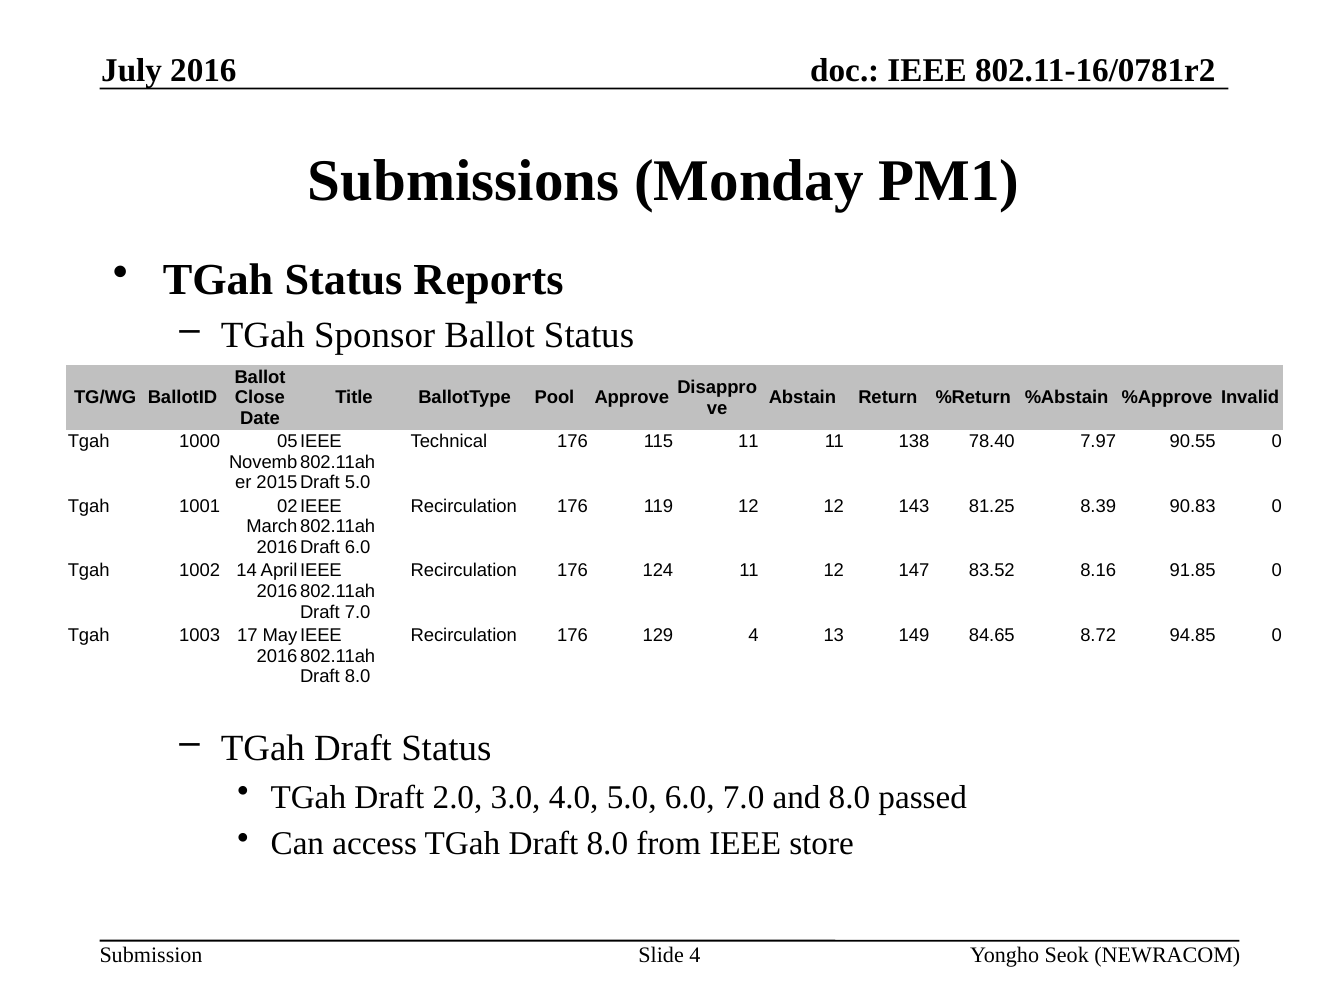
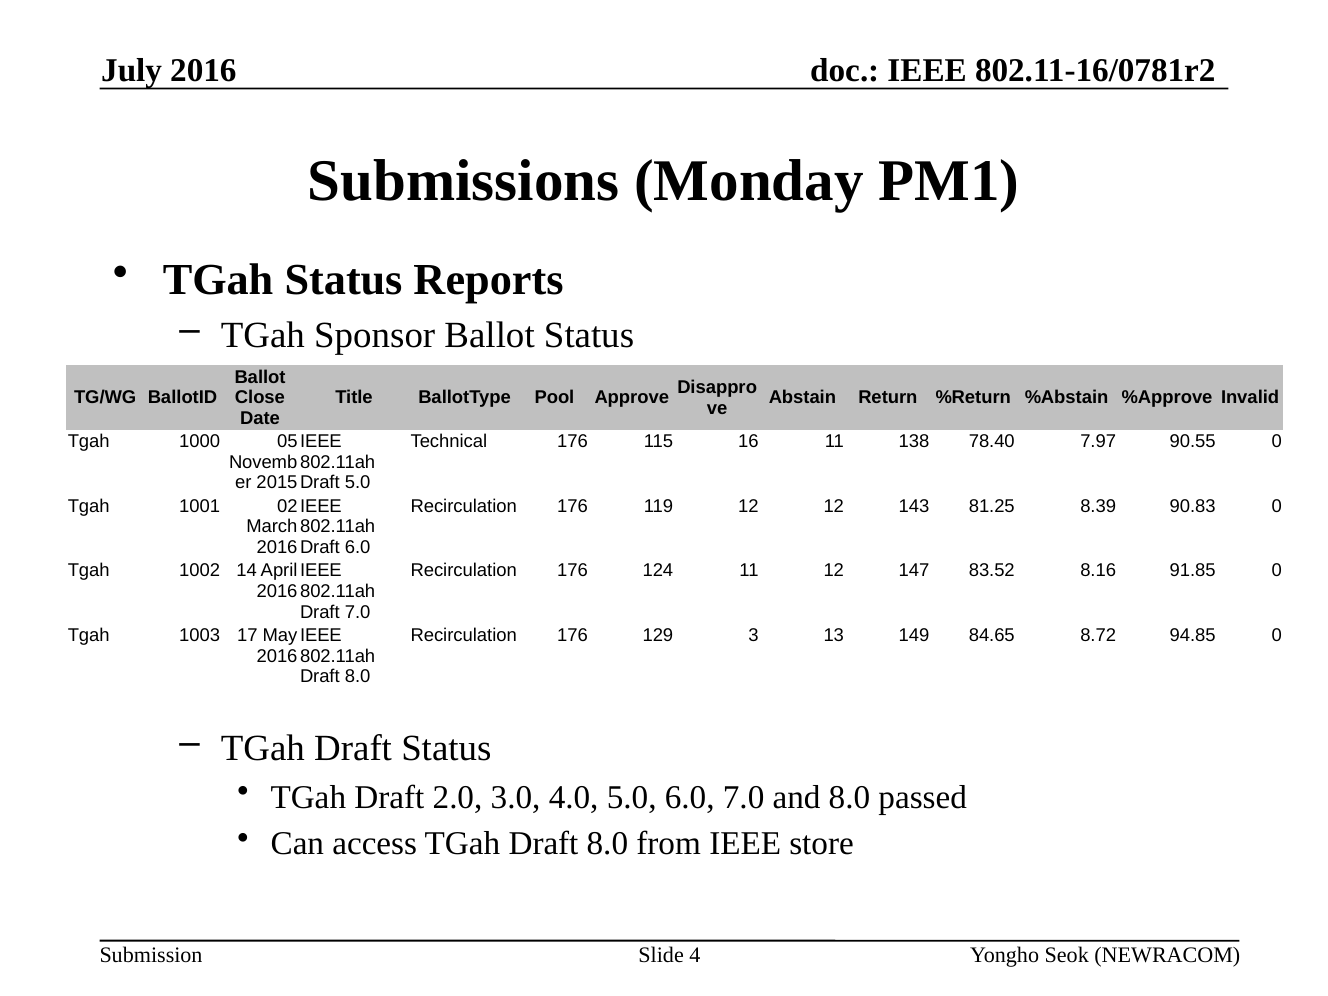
115 11: 11 -> 16 (748, 442)
129 4: 4 -> 3 (753, 635)
